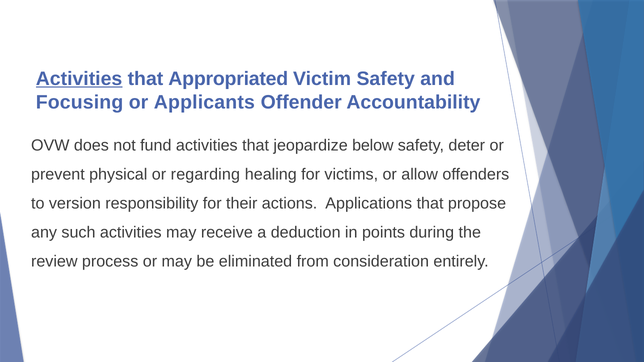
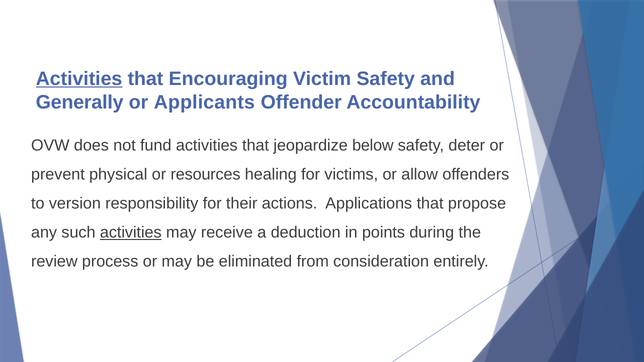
Appropriated: Appropriated -> Encouraging (228, 79)
Focusing: Focusing -> Generally (80, 102)
regarding: regarding -> resources (206, 175)
activities underline: none -> present (131, 233)
